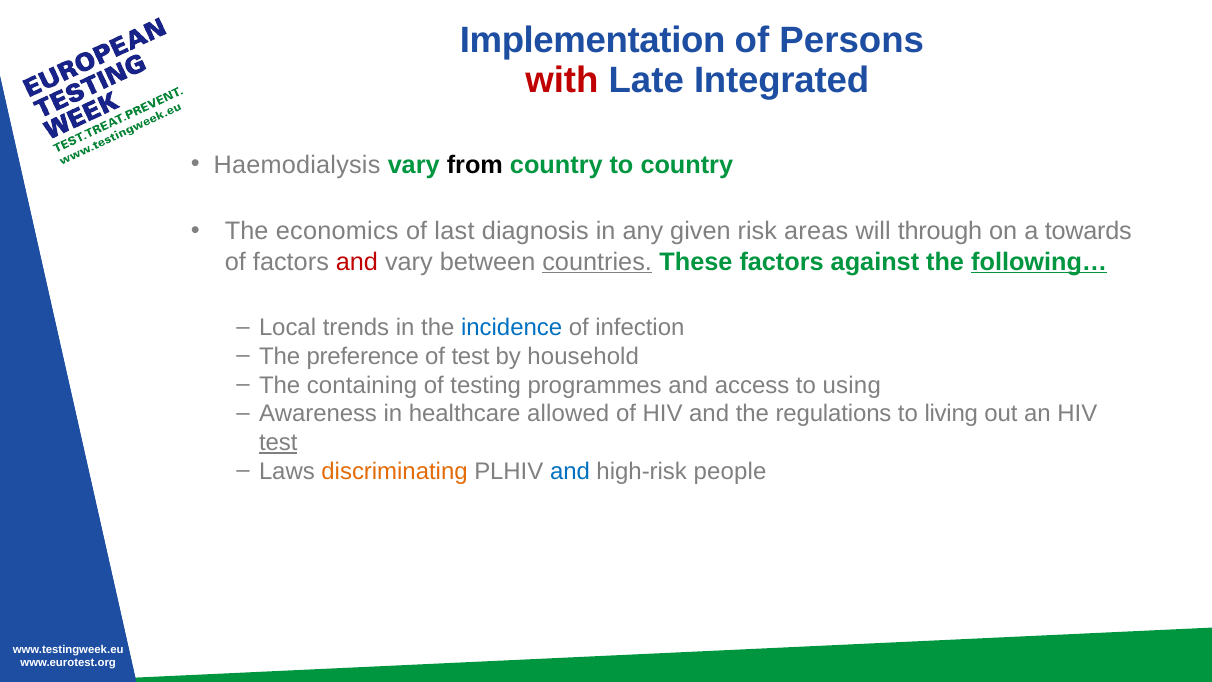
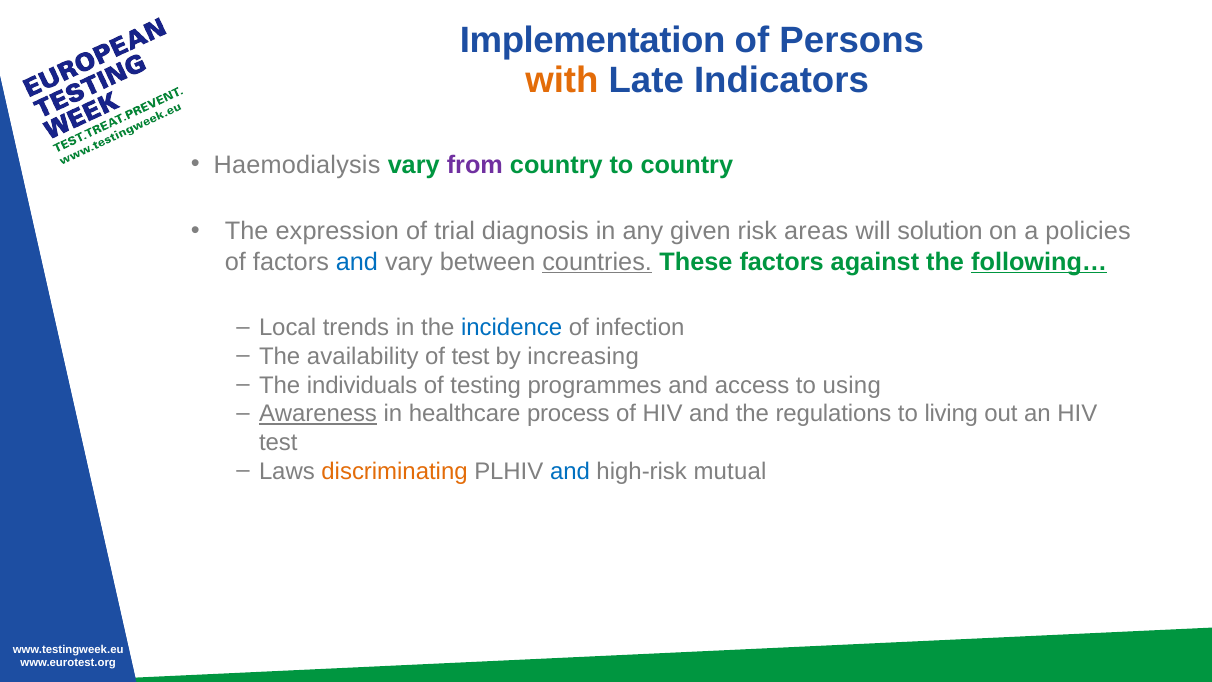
with colour: red -> orange (562, 80)
Integrated: Integrated -> Indicators (781, 80)
from colour: black -> purple (475, 165)
economics: economics -> expression (337, 231)
last: last -> trial (455, 231)
through: through -> solution (940, 231)
towards: towards -> policies (1088, 231)
and colour: red -> blue (357, 262)
preference: preference -> availability (363, 356)
household: household -> increasing (583, 356)
containing: containing -> individuals (362, 385)
Awareness underline: none -> present (318, 414)
allowed: allowed -> process (568, 414)
test underline: present -> none (278, 442)
people: people -> mutual (730, 471)
